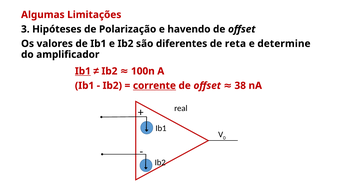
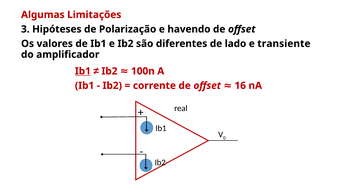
reta: reta -> lado (235, 44)
determine: determine -> transiente (284, 44)
corrente underline: present -> none (154, 85)
38: 38 -> 16 (240, 85)
